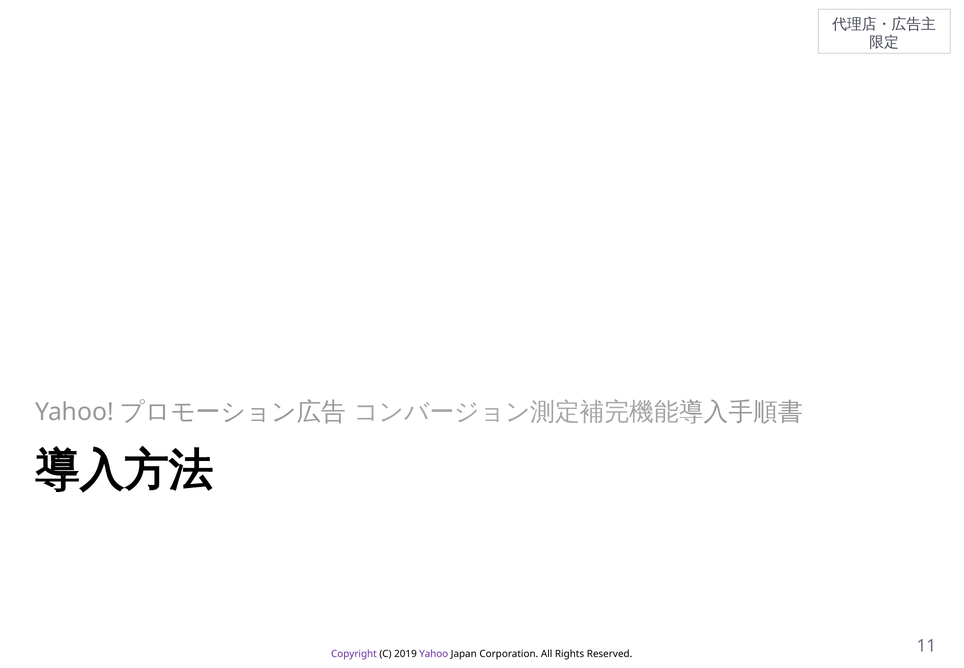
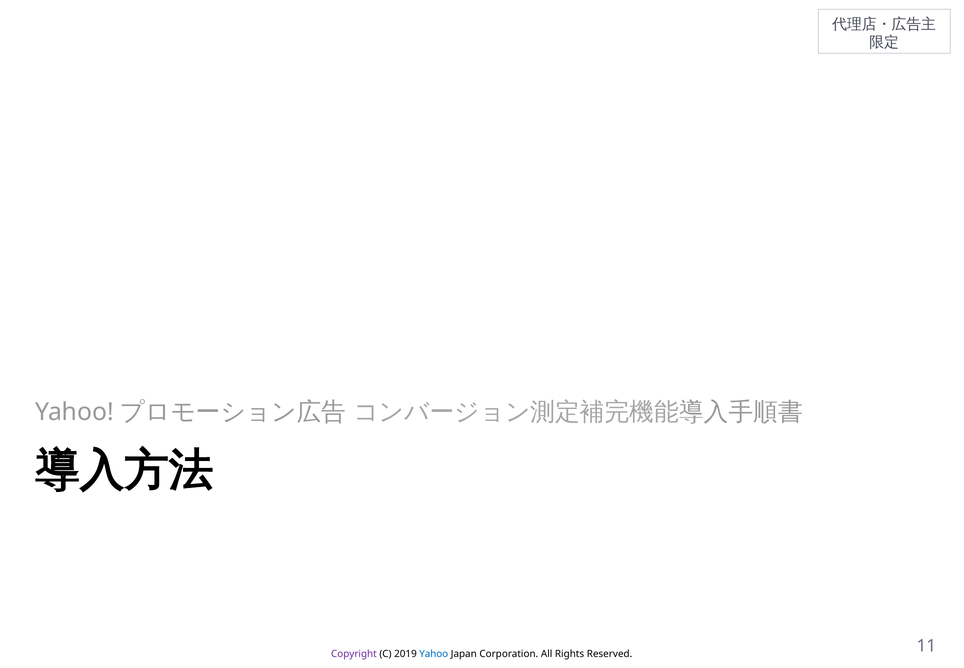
Yahoo colour: purple -> blue (434, 653)
